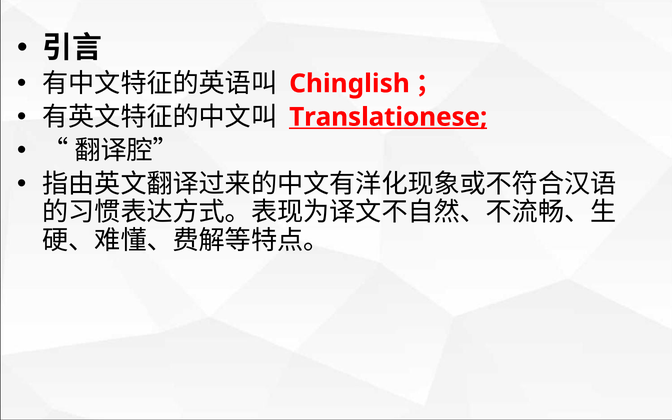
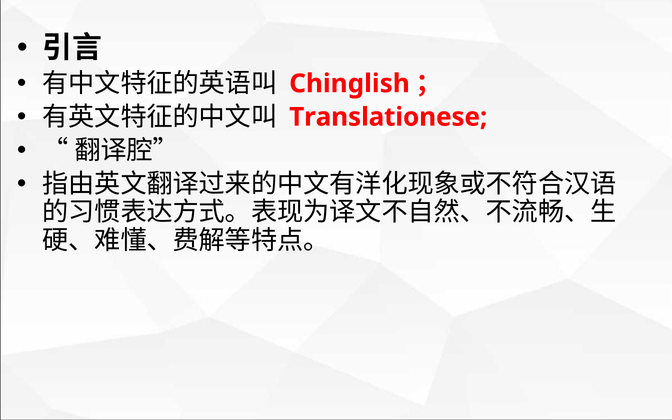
Translationese underline: present -> none (388, 117)
